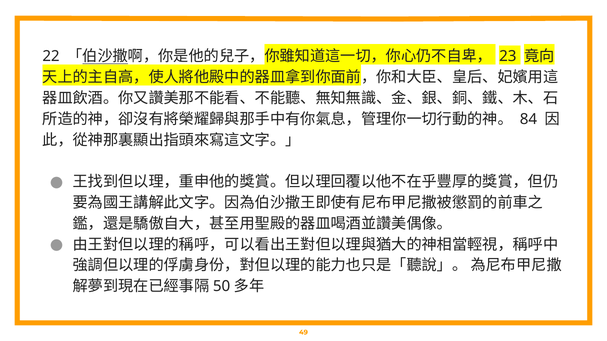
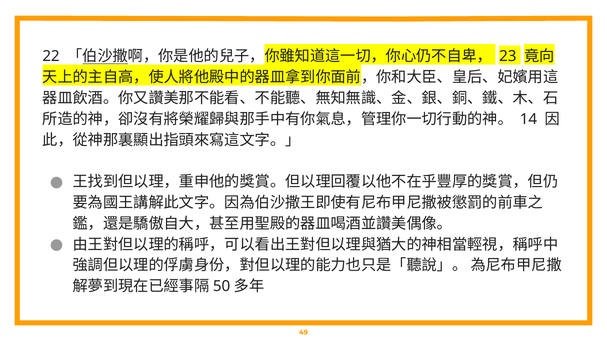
84: 84 -> 14 (528, 119)
